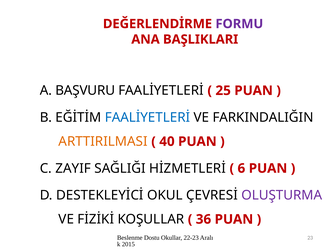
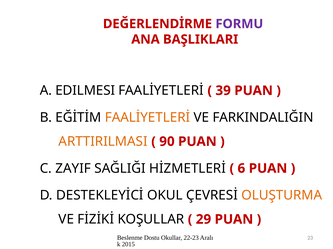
BAŞVURU: BAŞVURU -> EDILMESI (85, 91)
25: 25 -> 39 (223, 91)
FAALİYETLERİ colour: blue -> orange (147, 118)
40: 40 -> 90 (167, 142)
OLUŞTURMA colour: purple -> orange (282, 196)
36: 36 -> 29 (203, 220)
